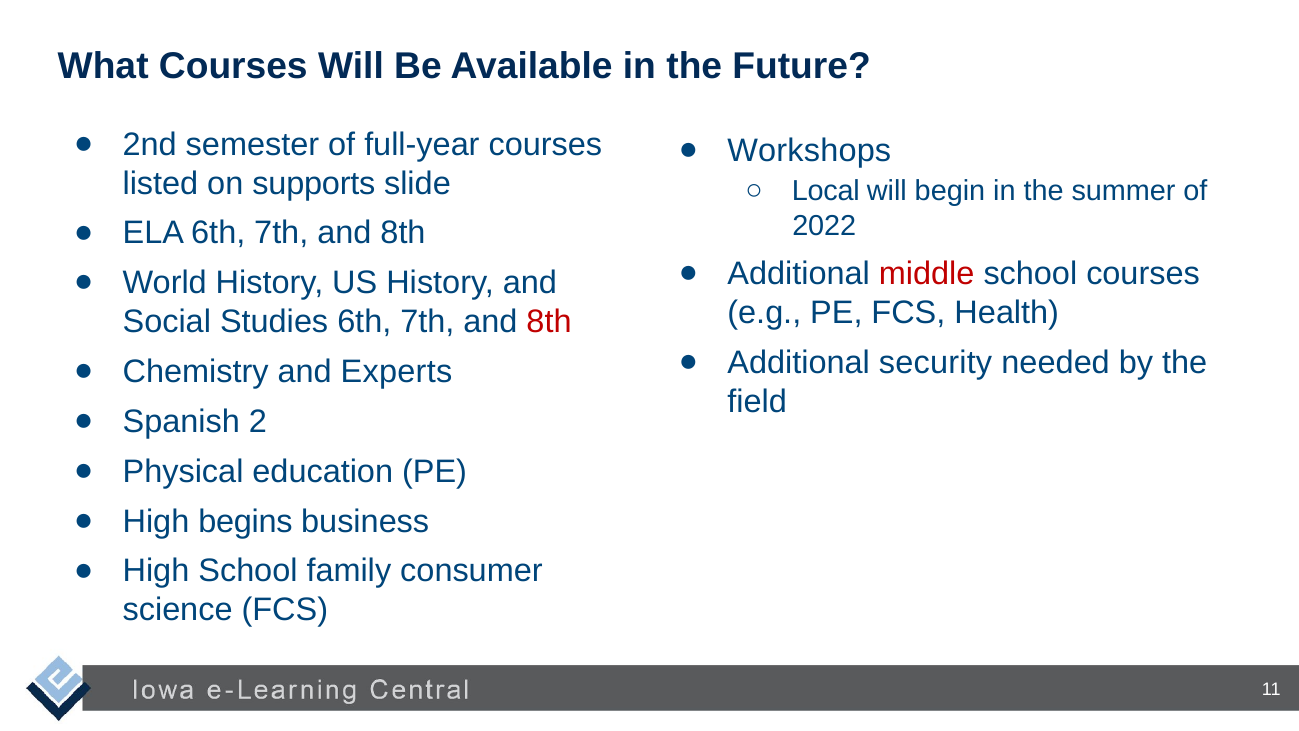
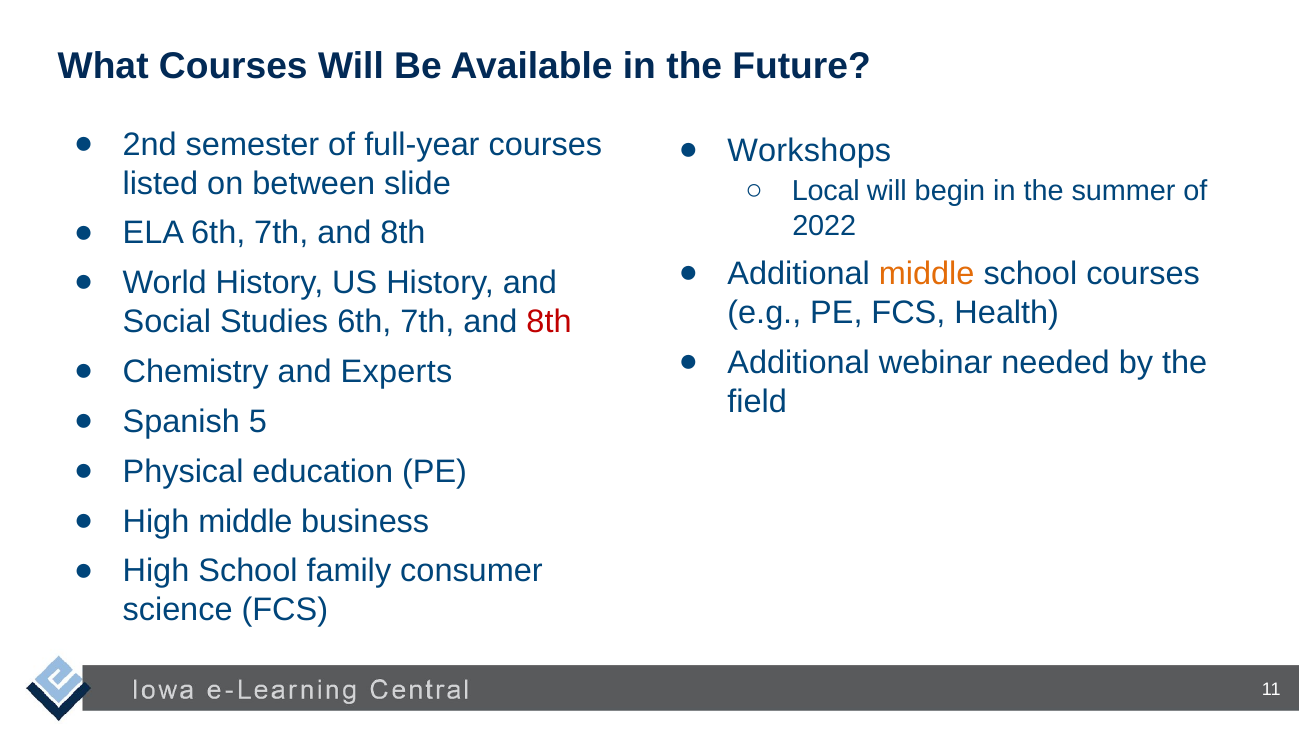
supports: supports -> between (314, 183)
middle colour: red -> orange (927, 274)
security: security -> webinar (936, 362)
2: 2 -> 5 (258, 421)
High begins: begins -> middle (245, 521)
